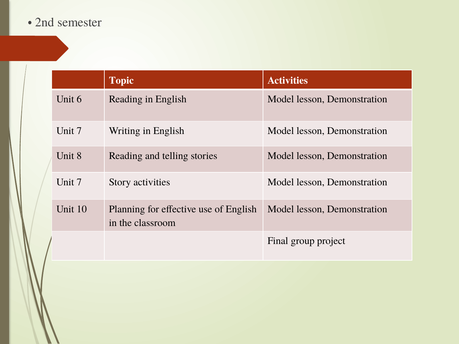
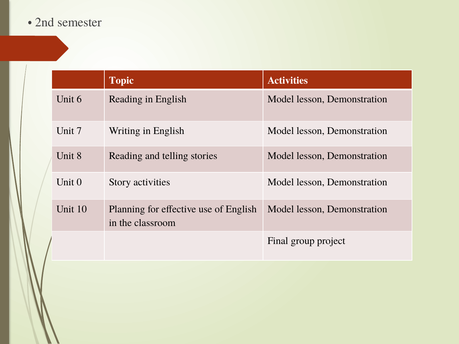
7: 7 -> 0 (79, 182)
